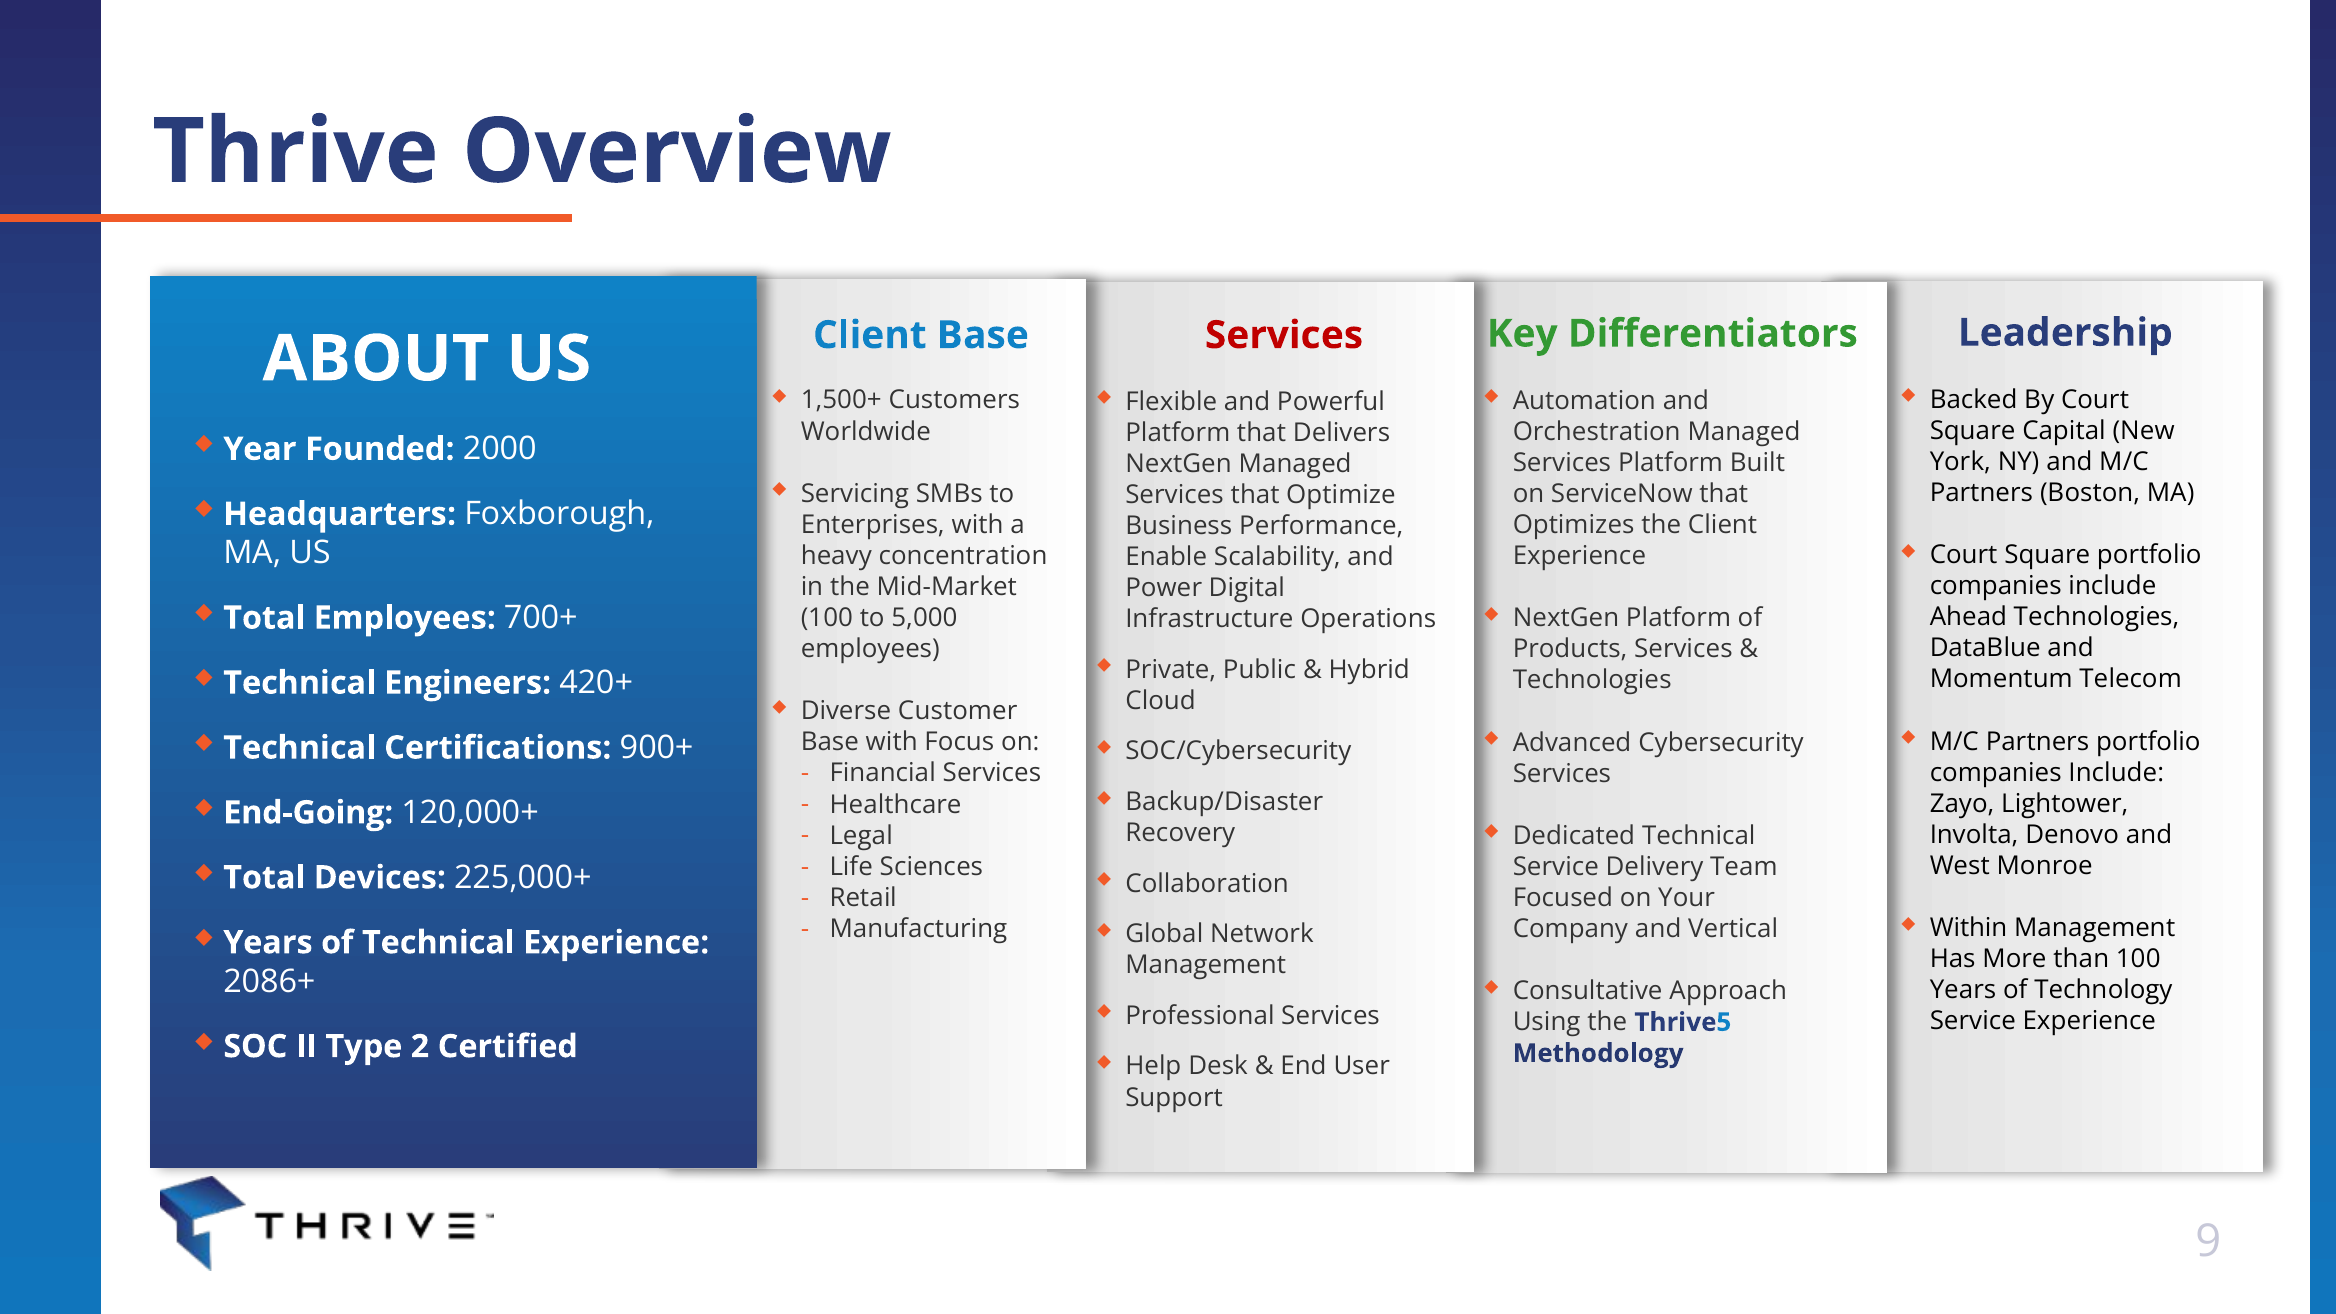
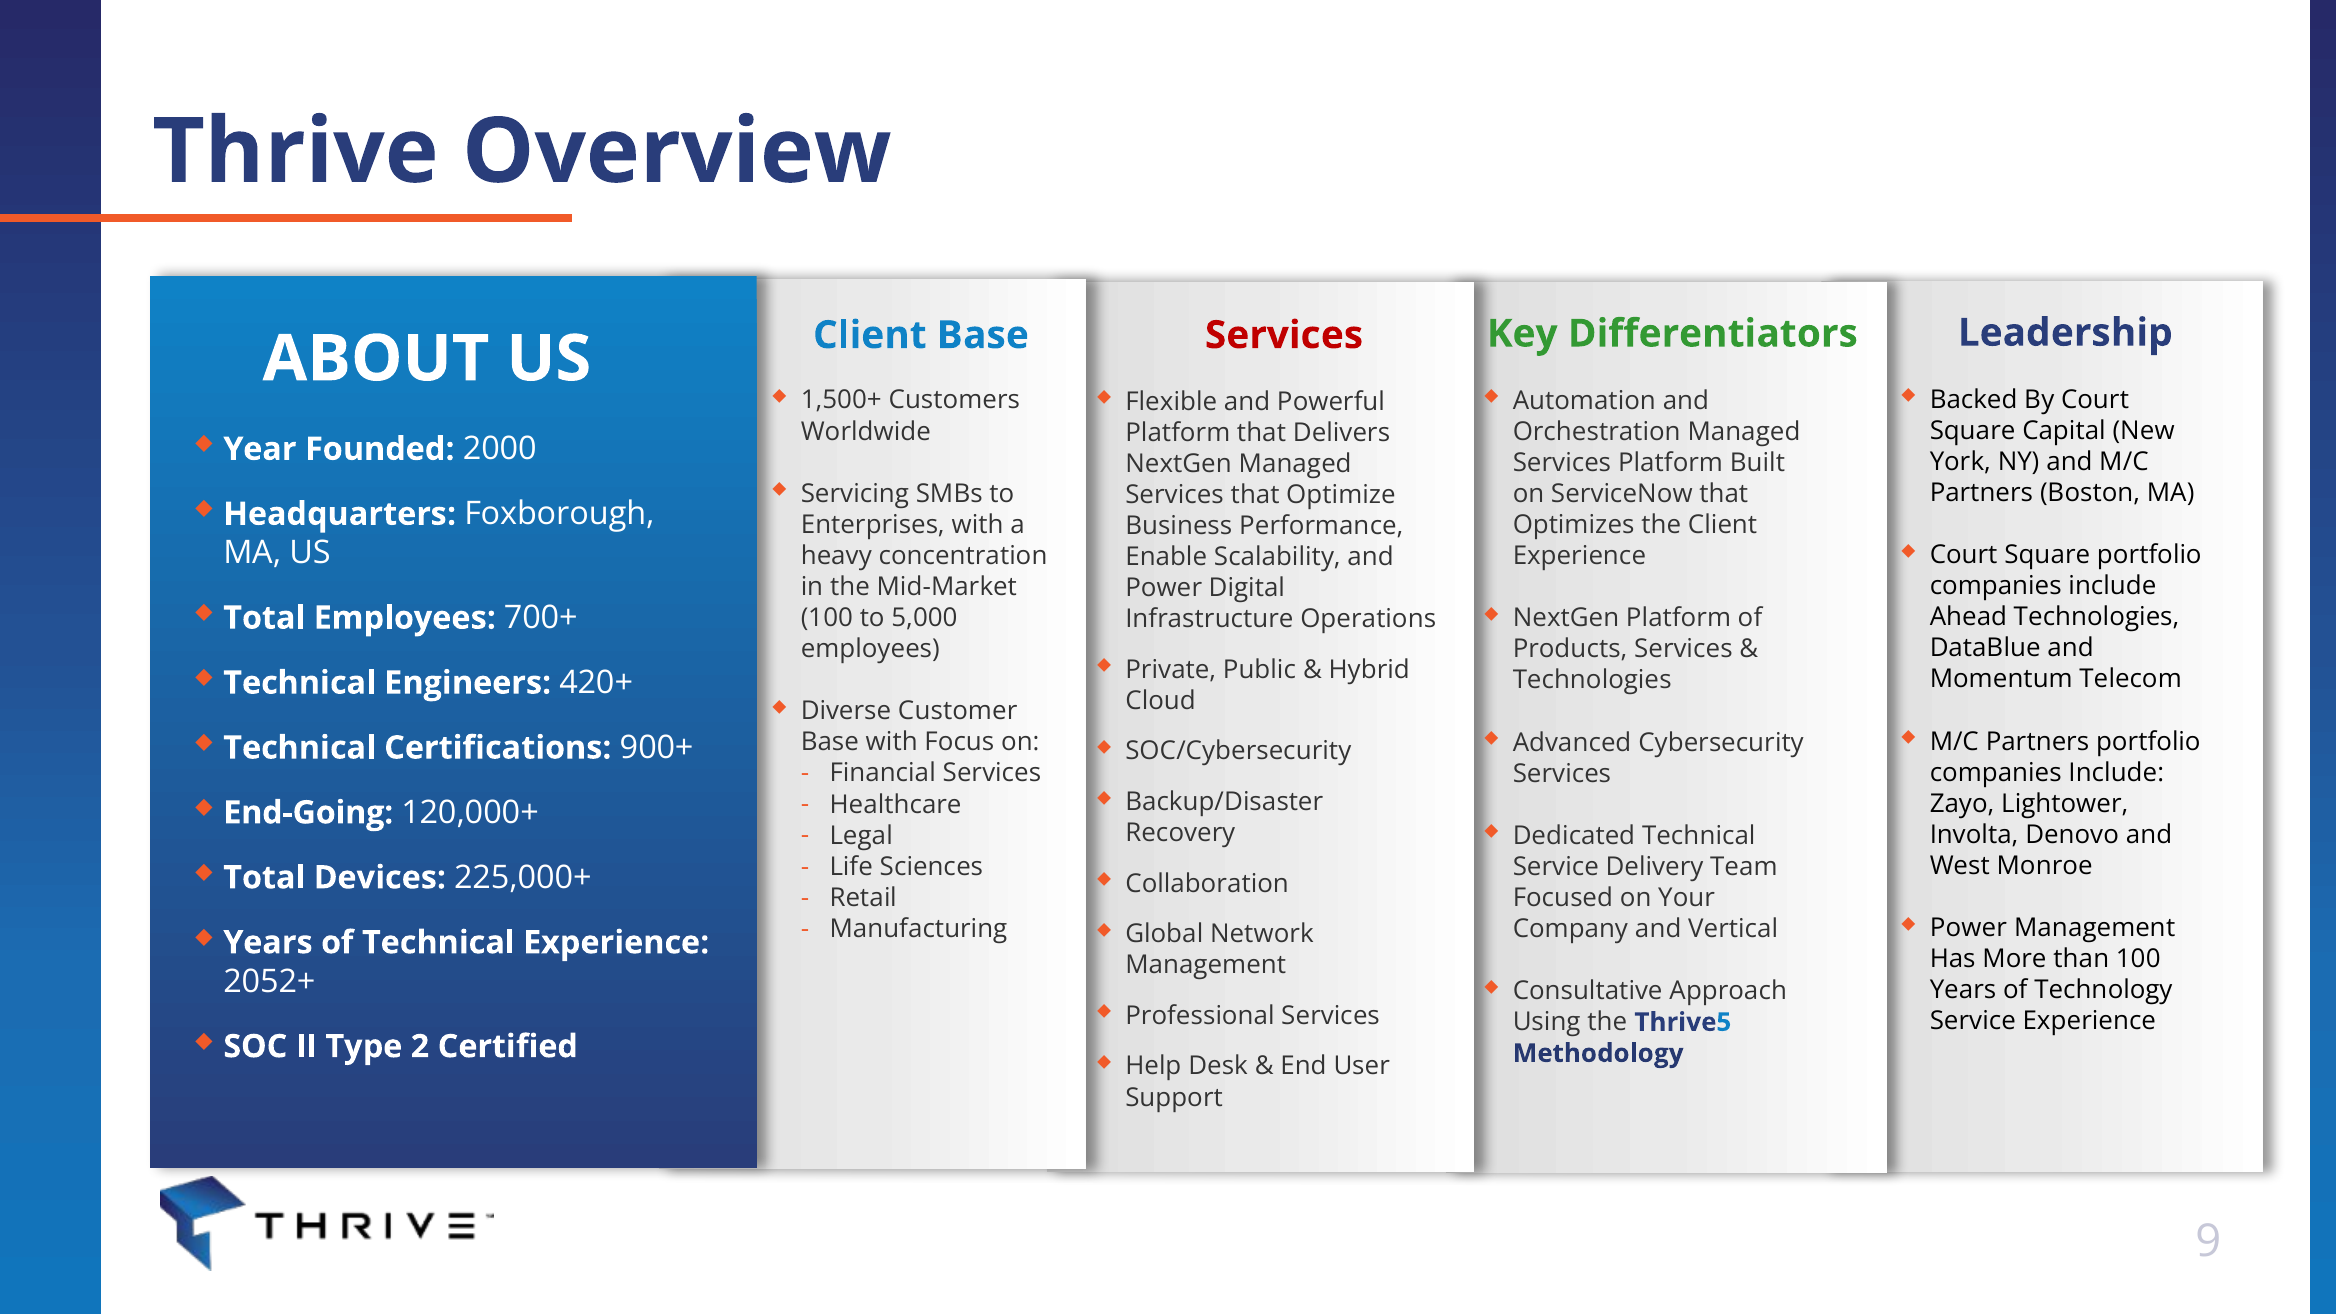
Within: Within -> Power (1968, 928)
2086+: 2086+ -> 2052+ (269, 982)
